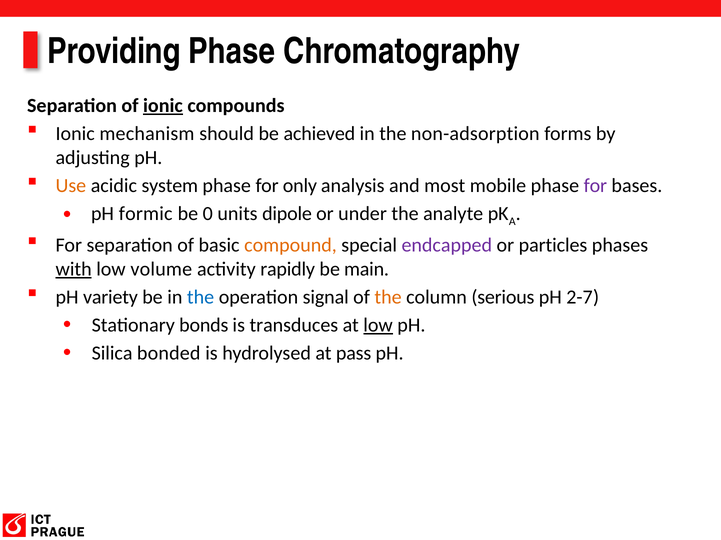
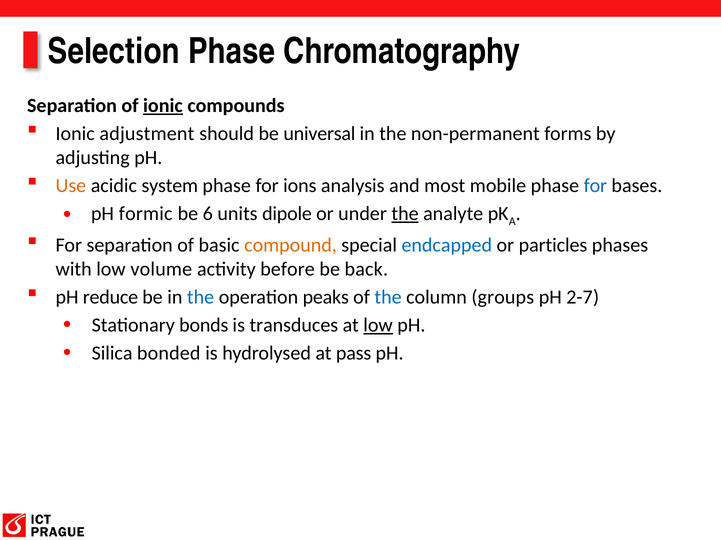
Providing: Providing -> Selection (114, 51)
mechanism: mechanism -> adjustment (147, 134)
achieved: achieved -> universal (319, 134)
non-adsorption: non-adsorption -> non-permanent (475, 134)
only: only -> ions (300, 186)
for colour: purple -> blue (595, 186)
0: 0 -> 6 (208, 214)
the underline: none -> present (405, 214)
endcapped colour: purple -> blue (447, 245)
with underline: present -> none (74, 269)
rapidly: rapidly -> before (288, 269)
main: main -> back (366, 269)
variety: variety -> reduce (110, 298)
signal: signal -> peaks (326, 298)
the colour: orange -> blue (388, 298)
serious: serious -> groups (503, 298)
